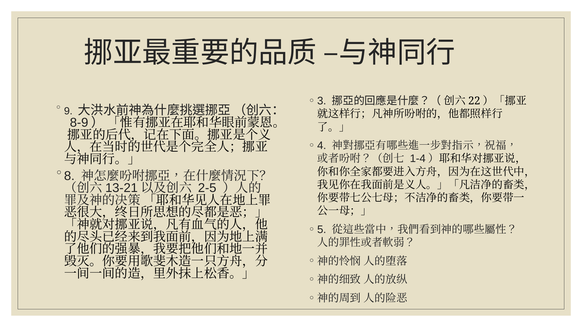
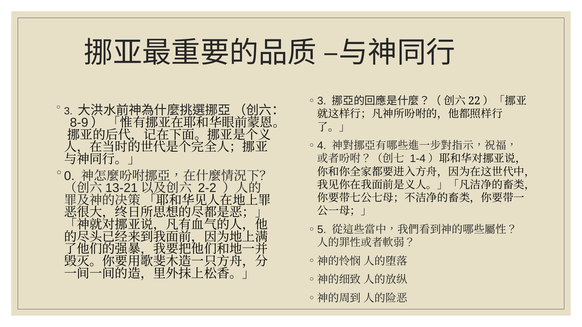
9: 9 -> 3 (68, 111)
8: 8 -> 0 (69, 176)
2-5: 2-5 -> 2-2 (207, 188)
